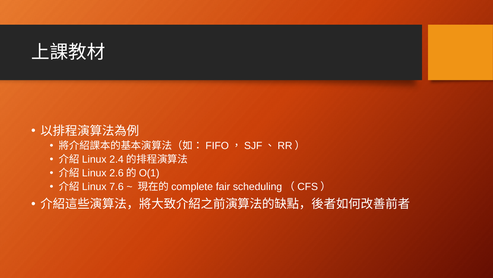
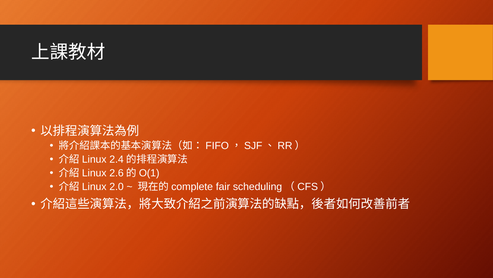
7.6: 7.6 -> 2.0 (117, 186)
